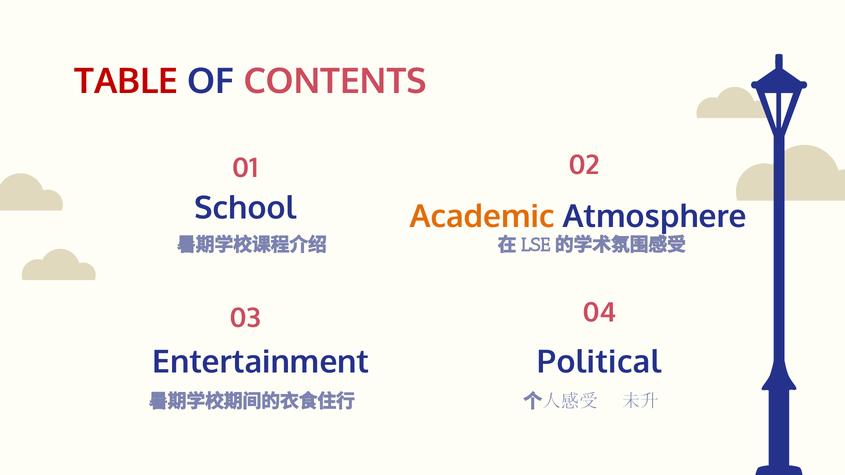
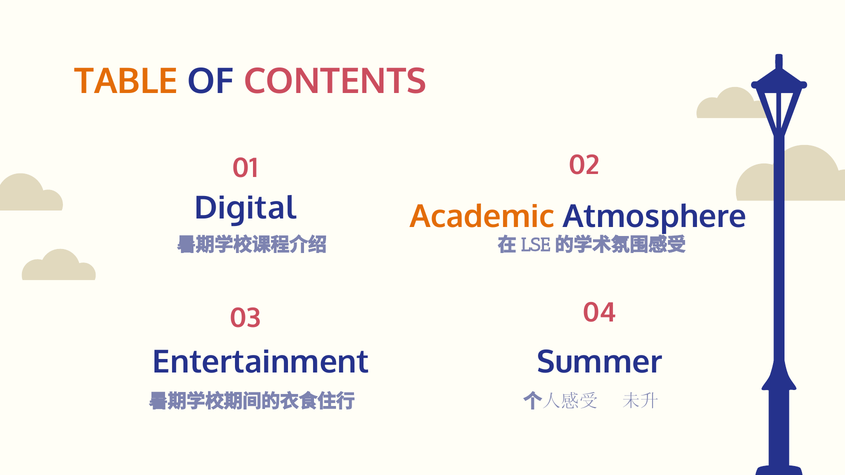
TABLE colour: red -> orange (126, 82)
School: School -> Digital (245, 209)
Political: Political -> Summer (600, 362)
